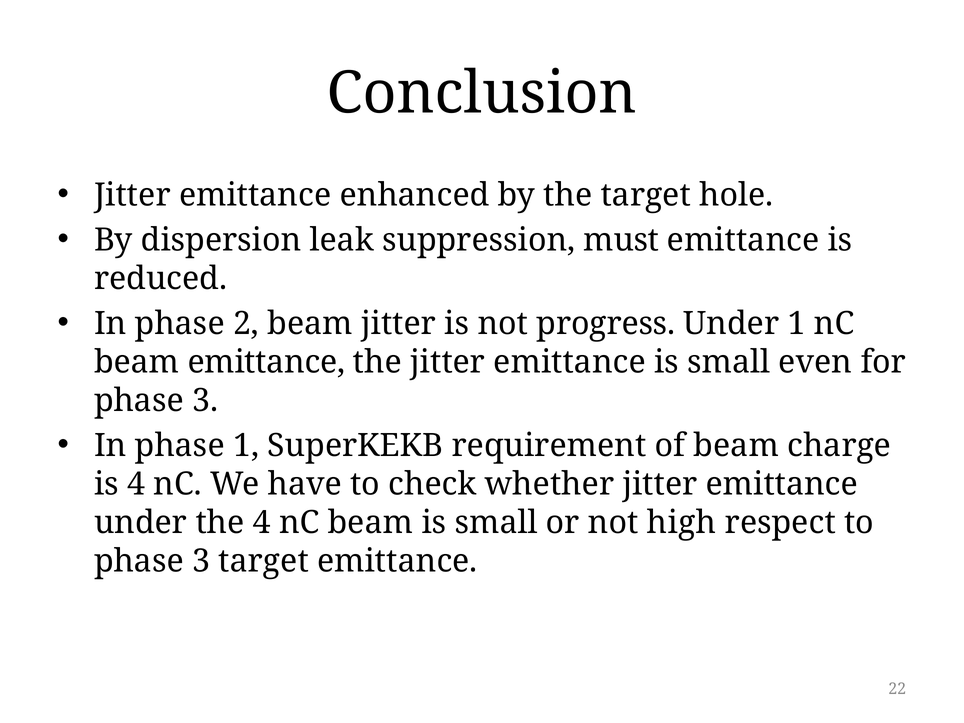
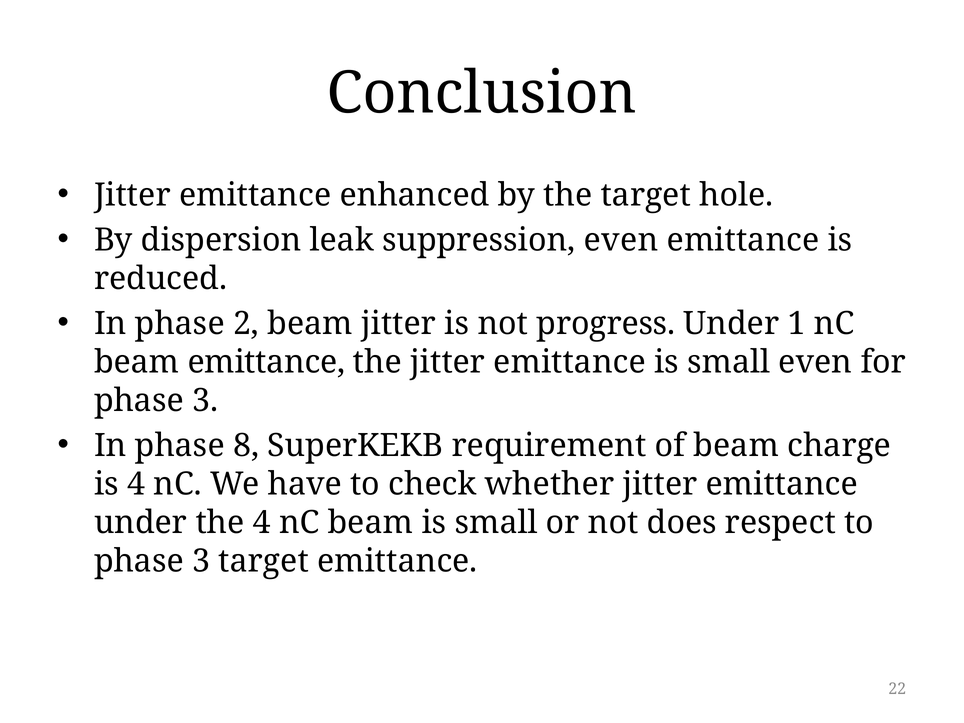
suppression must: must -> even (621, 240)
phase 1: 1 -> 8 (246, 446)
high: high -> does (682, 523)
